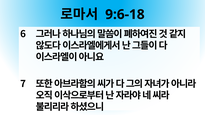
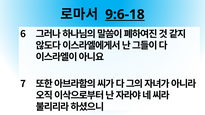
9:6-18 underline: none -> present (125, 15)
